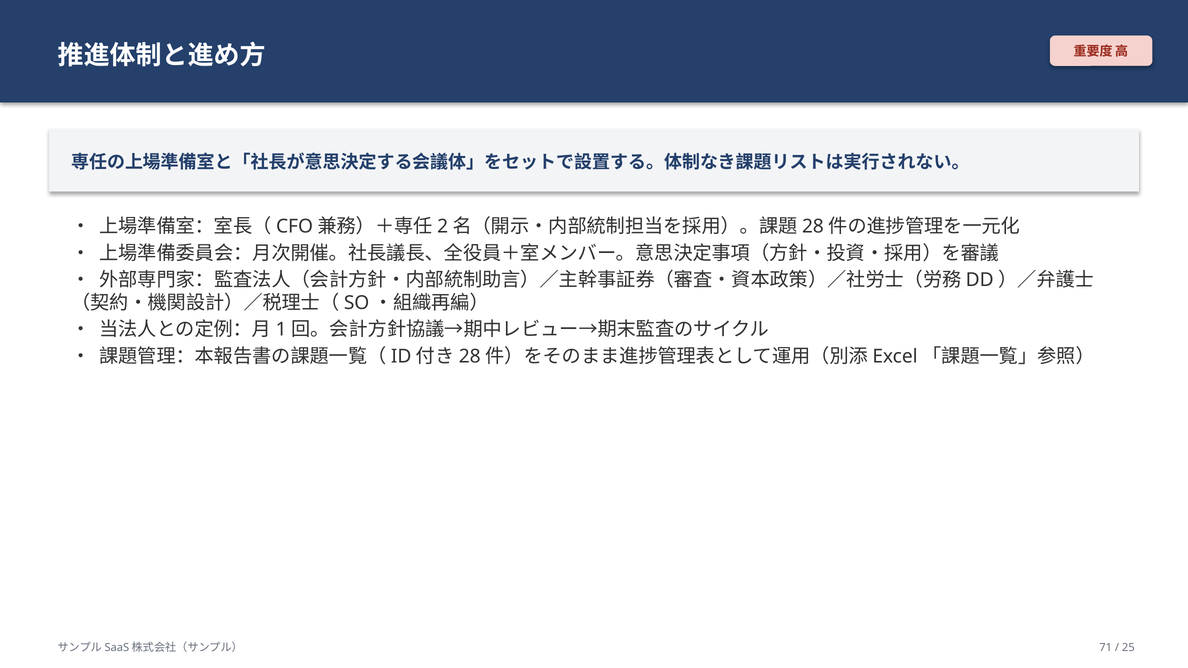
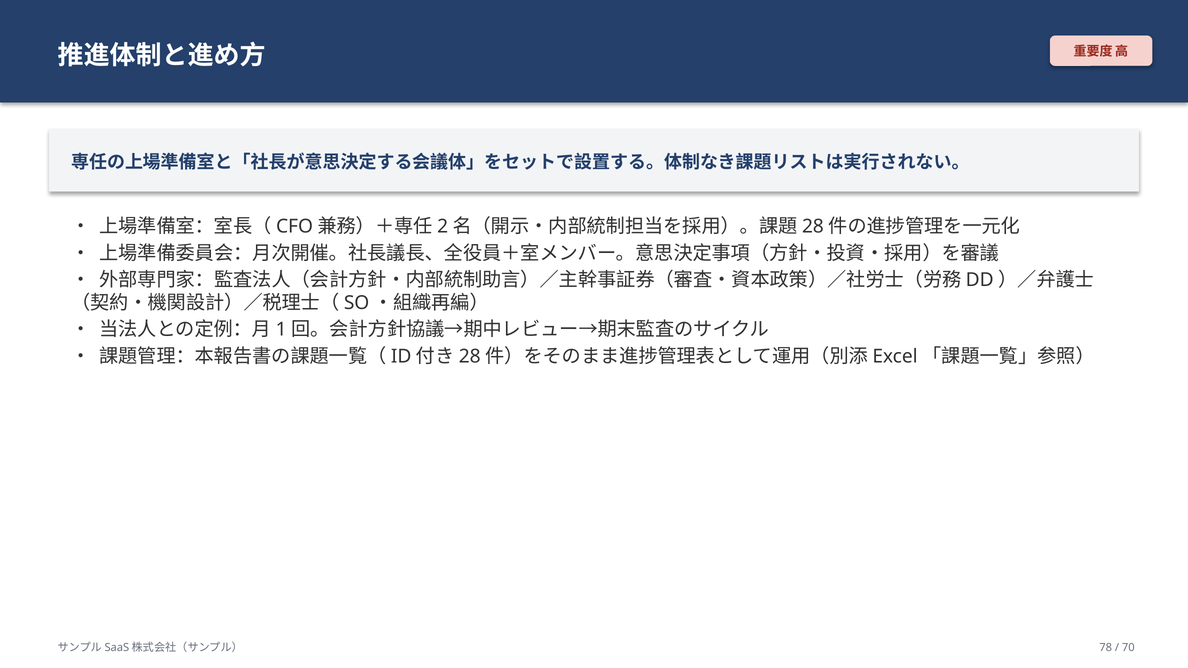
71: 71 -> 78 (1106, 648)
25: 25 -> 70 (1128, 648)
